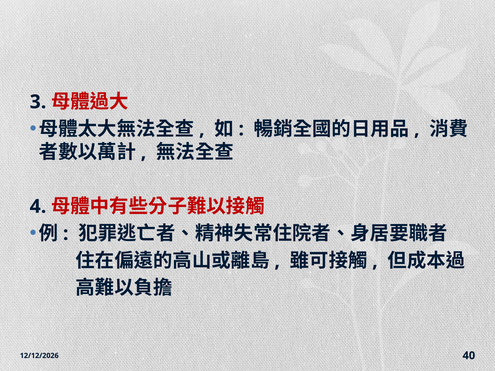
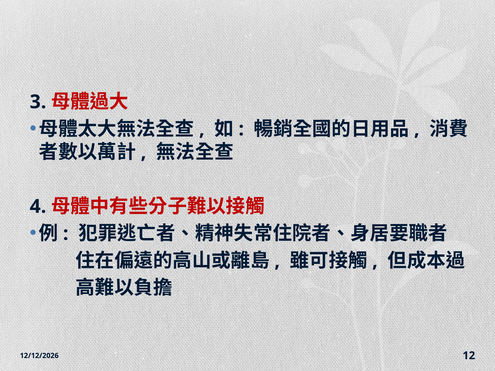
40: 40 -> 12 (469, 356)
